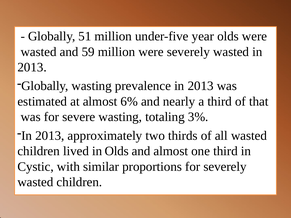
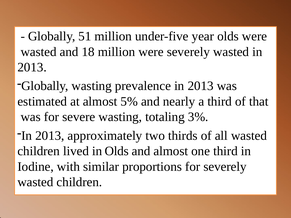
59: 59 -> 18 (88, 52)
6%: 6% -> 5% (129, 102)
Cystic: Cystic -> Iodine (36, 167)
